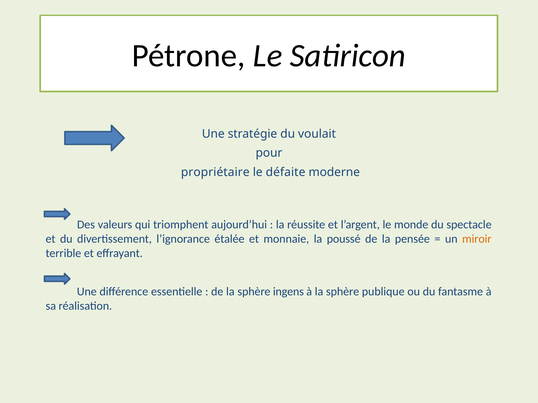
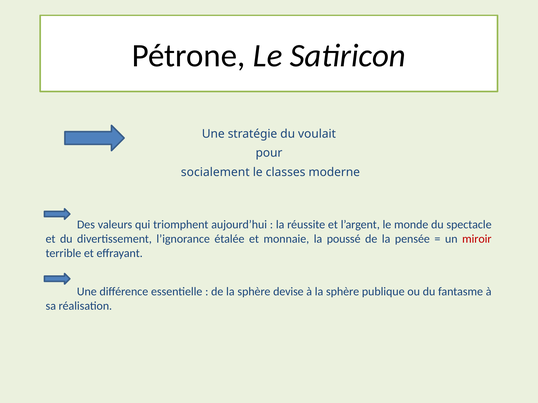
propriétaire: propriétaire -> socialement (215, 172)
défaite: défaite -> classes (286, 172)
miroir colour: orange -> red (477, 239)
ingens: ingens -> devise (288, 292)
